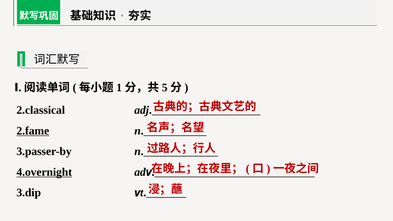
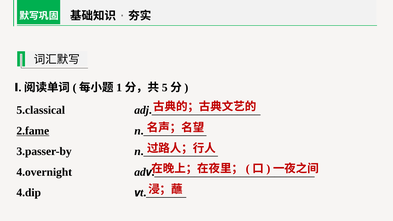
2.classical: 2.classical -> 5.classical (41, 110)
4.overnight underline: present -> none (44, 172)
3.dip: 3.dip -> 4.dip (29, 193)
